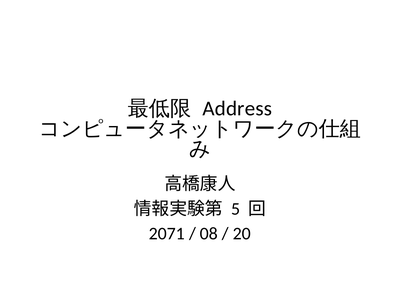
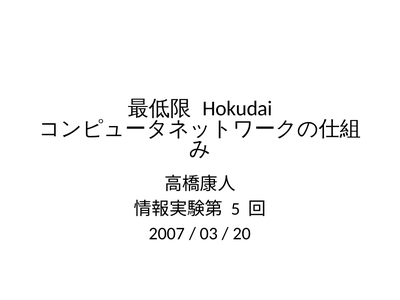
Address: Address -> Hokudai (237, 108)
2071: 2071 -> 2007 (167, 234)
08: 08 -> 03 (209, 234)
